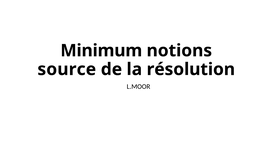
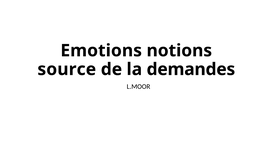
Minimum: Minimum -> Emotions (101, 51)
résolution: résolution -> demandes (191, 69)
